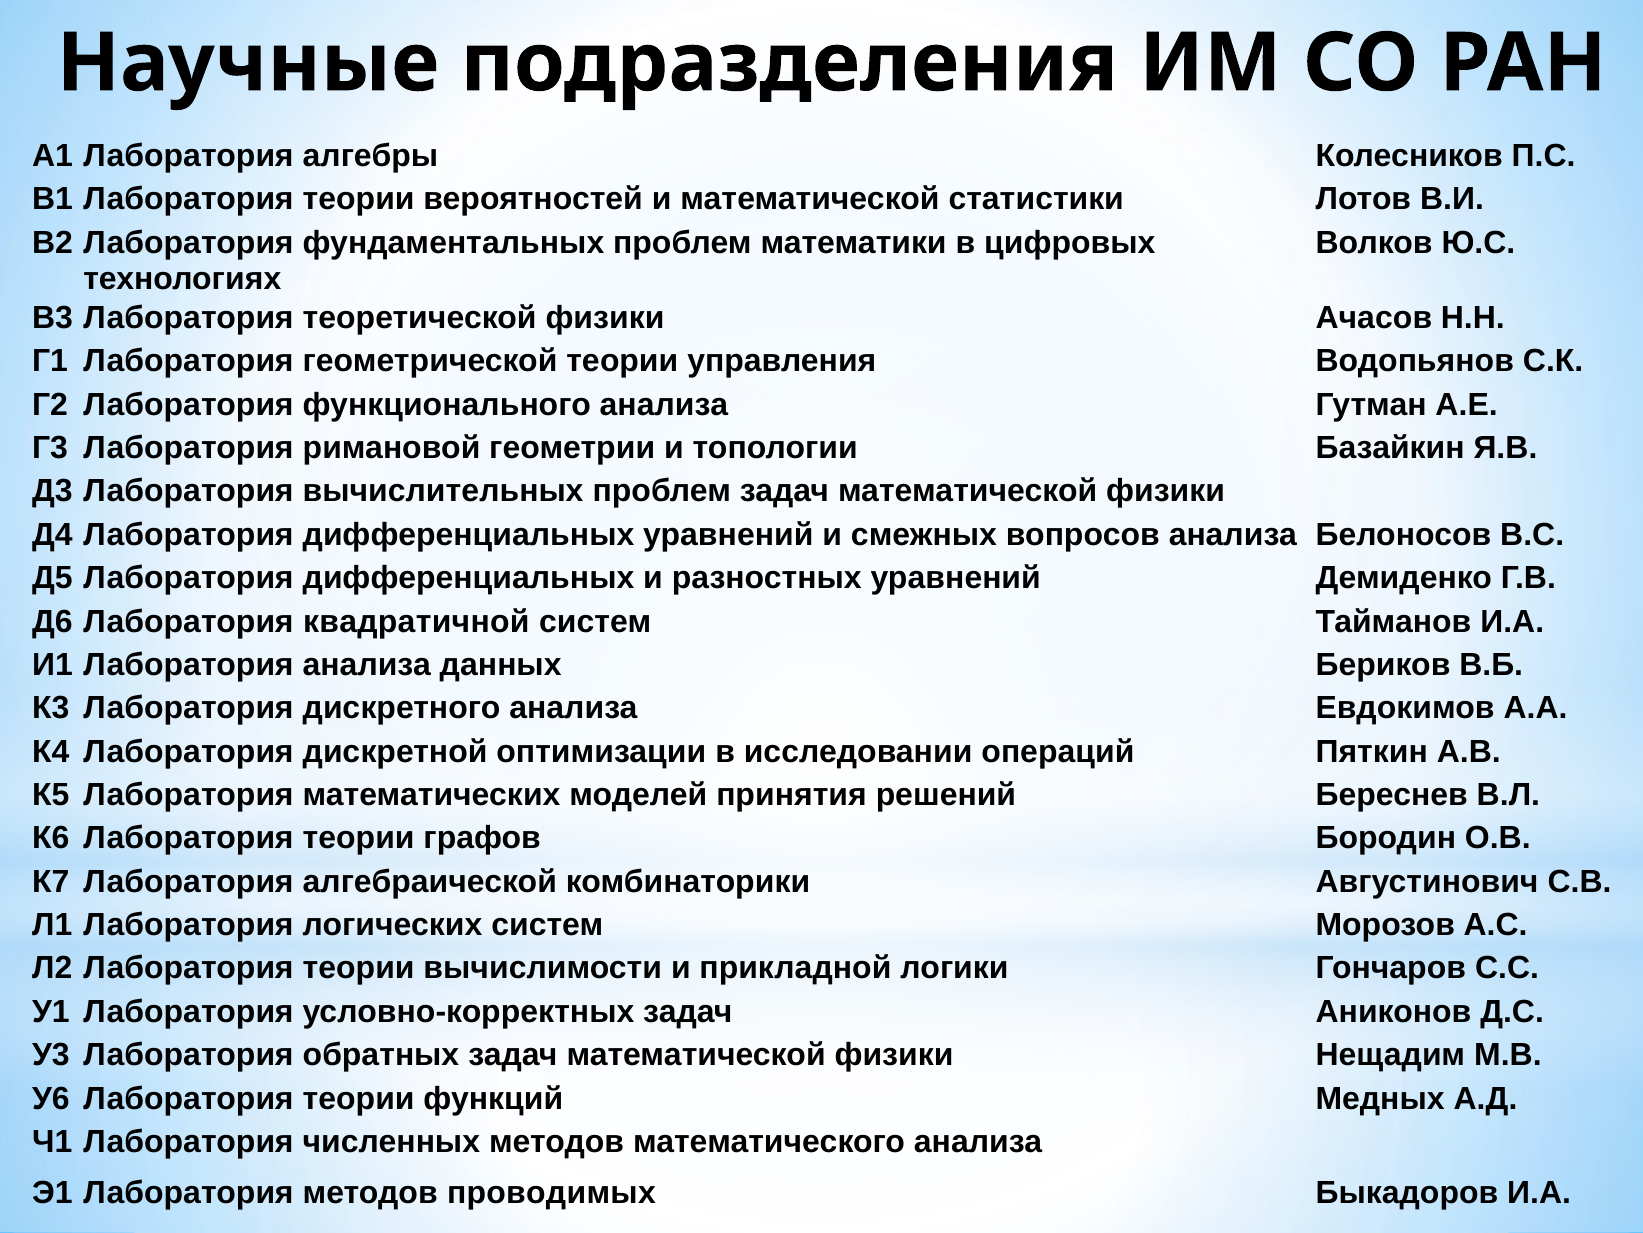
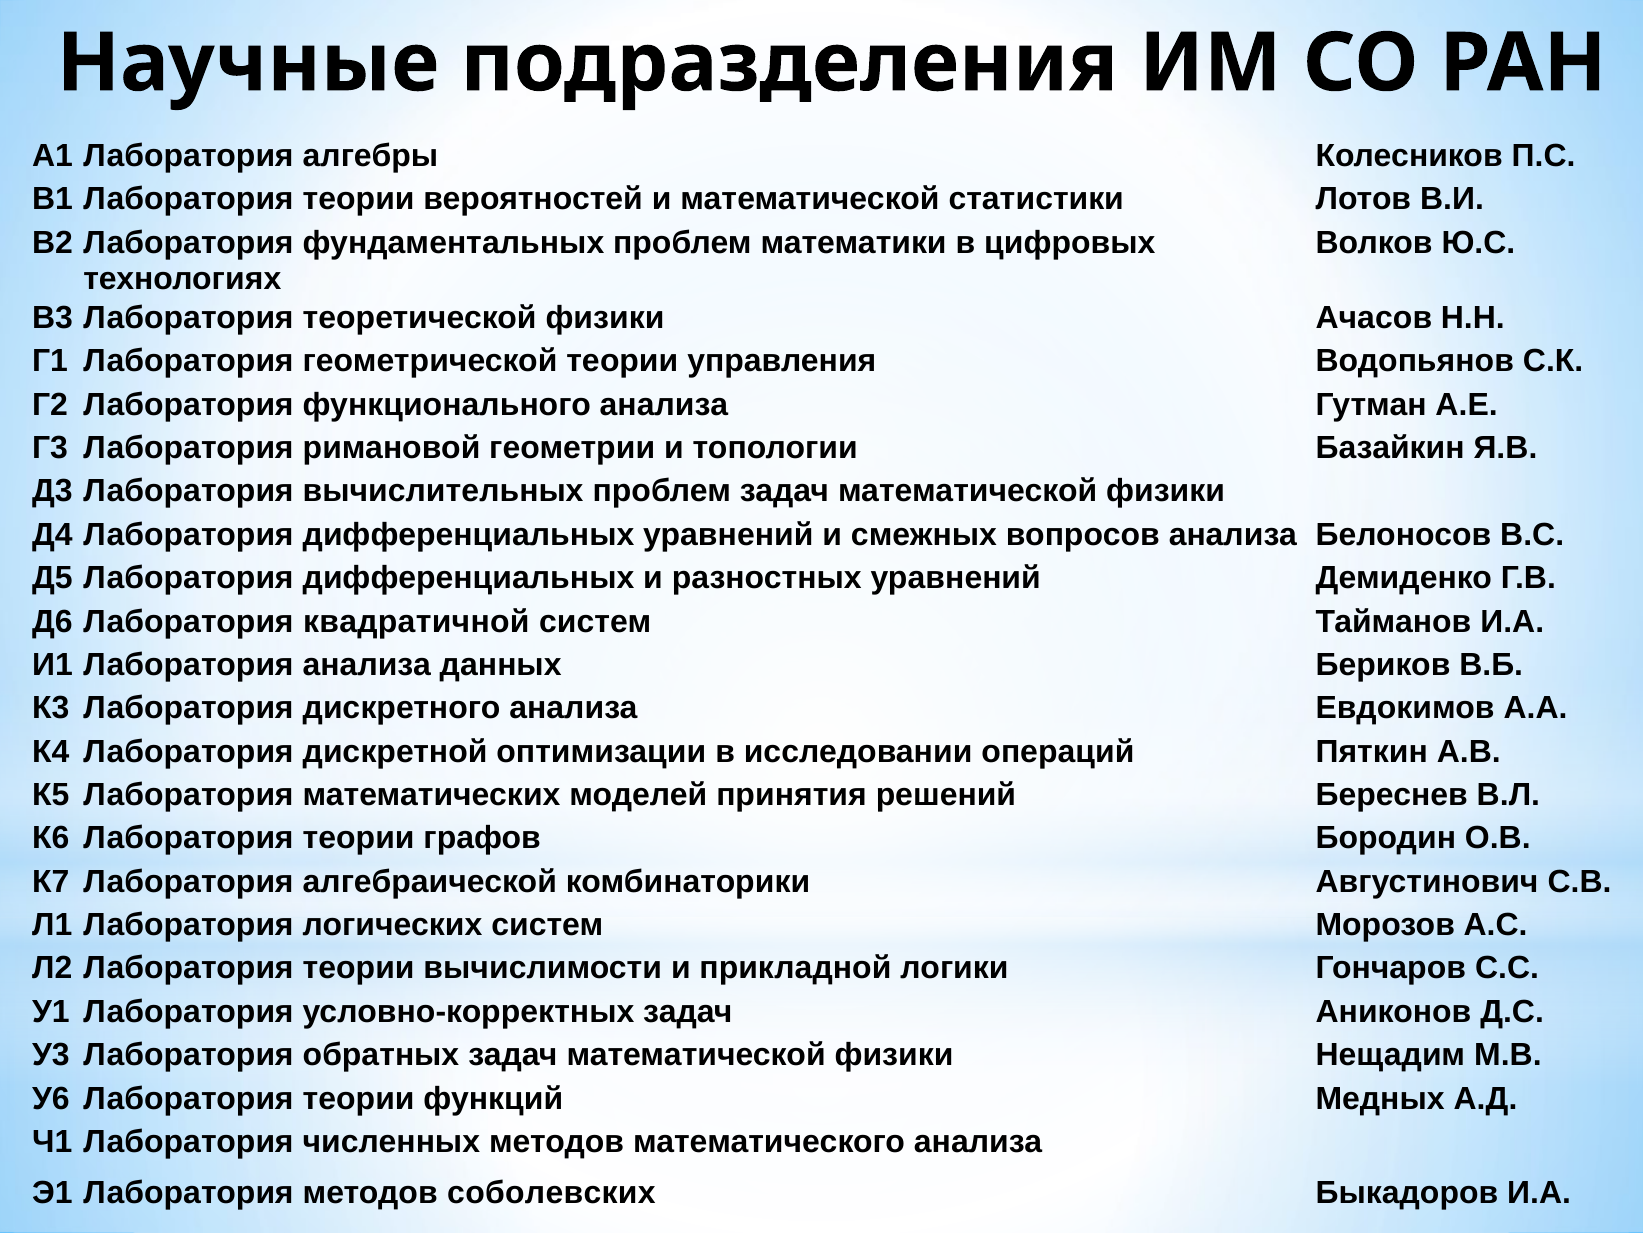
проводимых: проводимых -> соболевских (551, 1192)
